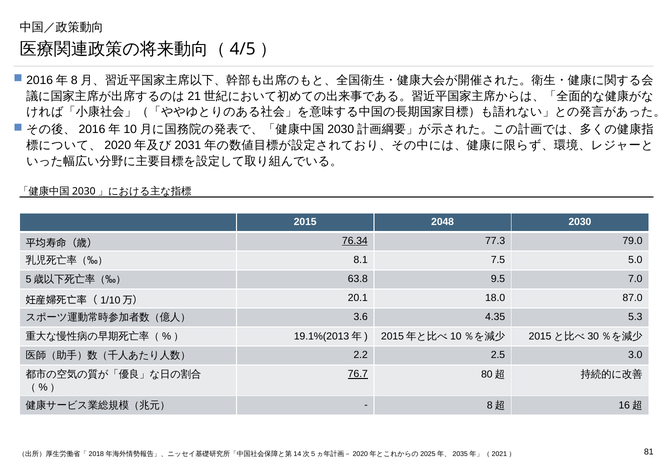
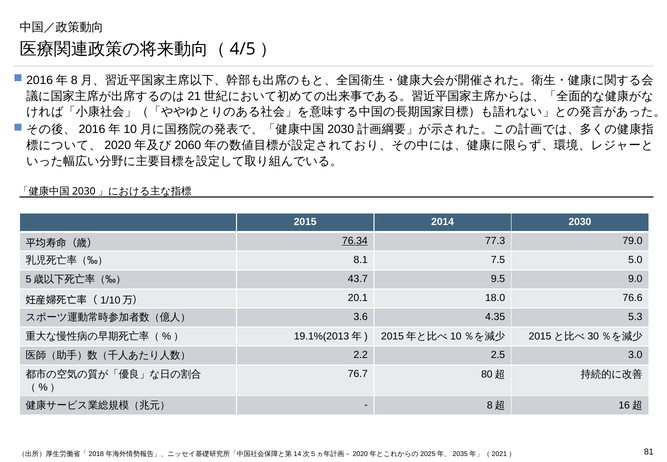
2031: 2031 -> 2060 (188, 145)
2048: 2048 -> 2014 (443, 222)
63.8: 63.8 -> 43.7 (358, 279)
7.0: 7.0 -> 9.0 (635, 279)
87.0: 87.0 -> 76.6 (633, 298)
76.7 underline: present -> none (358, 374)
